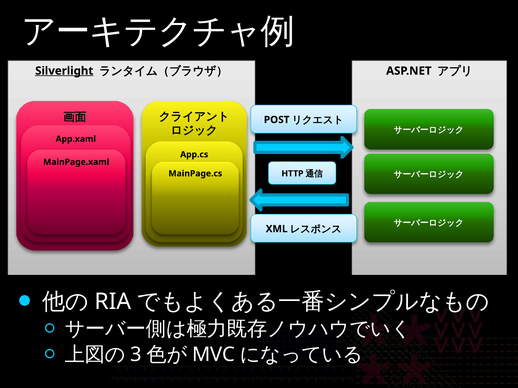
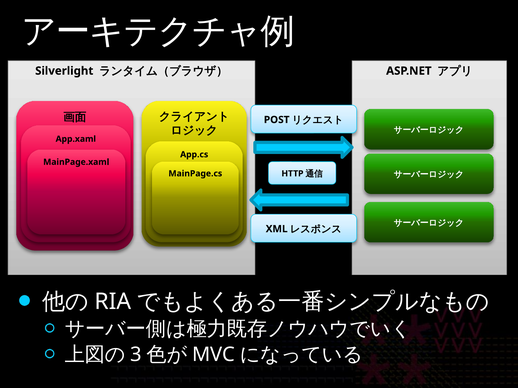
Silverlight underline: present -> none (64, 71)
